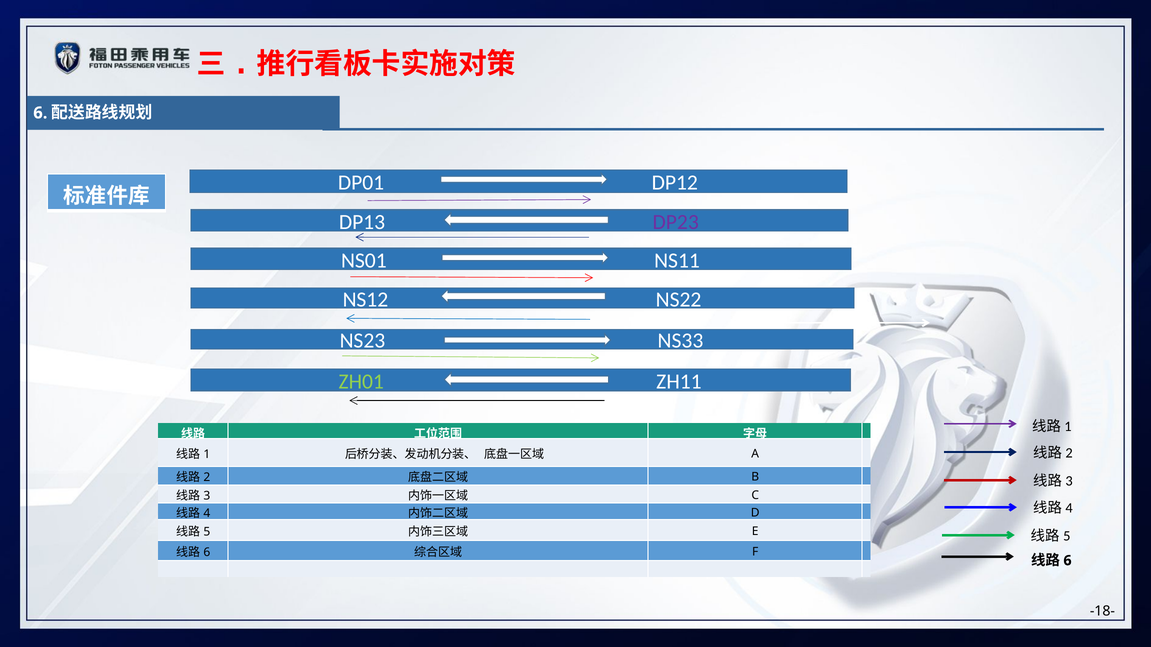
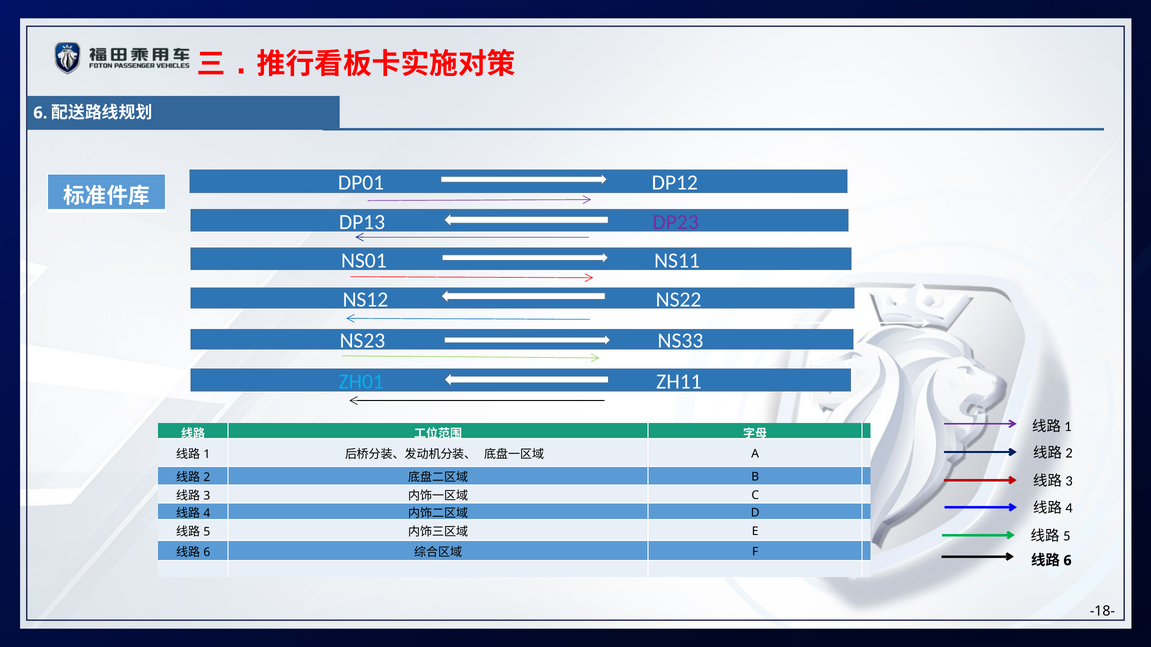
ZH01 colour: light green -> light blue (361, 382)
